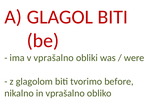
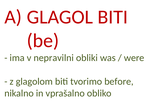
v vprašalno: vprašalno -> nepravilni (54, 58)
